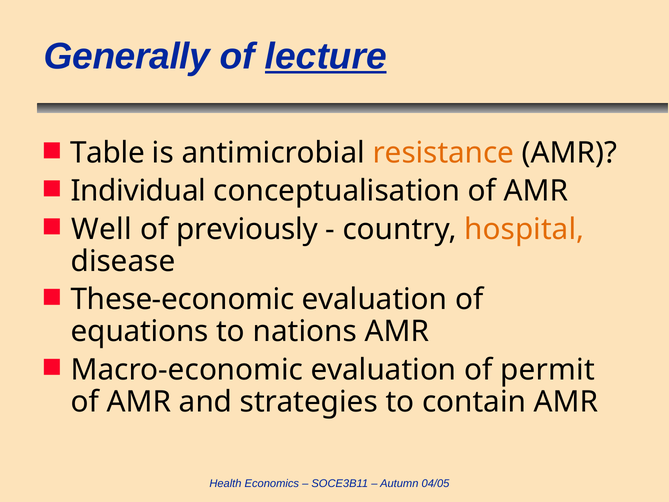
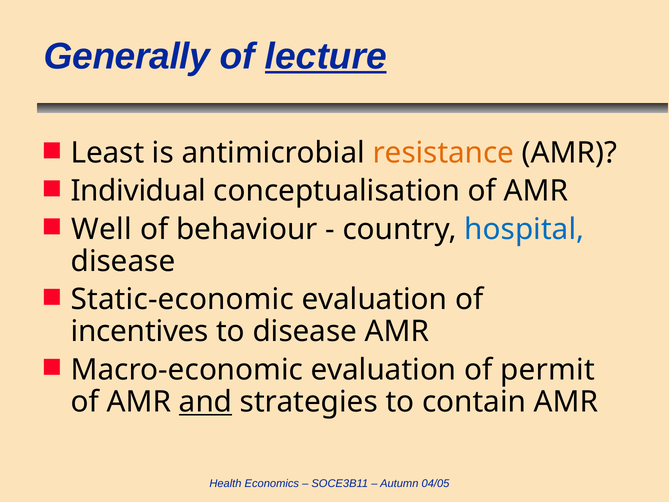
Table: Table -> Least (108, 153)
previously: previously -> behaviour (247, 229)
hospital colour: orange -> blue (524, 229)
These-economic: These-economic -> Static-economic (182, 299)
equations: equations -> incentives (140, 331)
to nations: nations -> disease (305, 331)
and underline: none -> present (206, 402)
